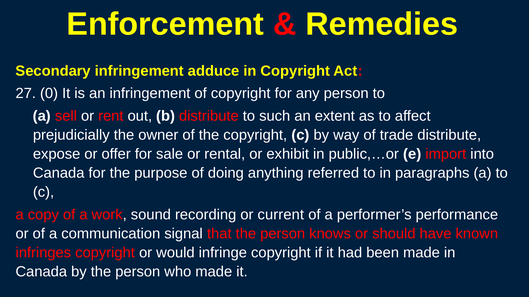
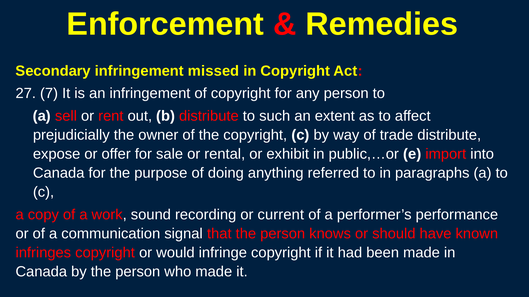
adduce: adduce -> missed (214, 71)
0: 0 -> 7 (49, 94)
